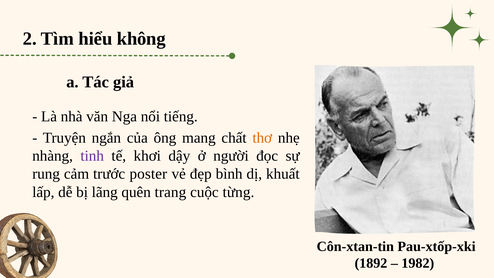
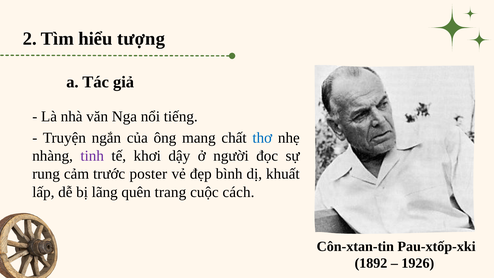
không: không -> tượng (141, 39)
thơ colour: orange -> blue (262, 138)
từng: từng -> cách (239, 192)
1982: 1982 -> 1926 (418, 263)
